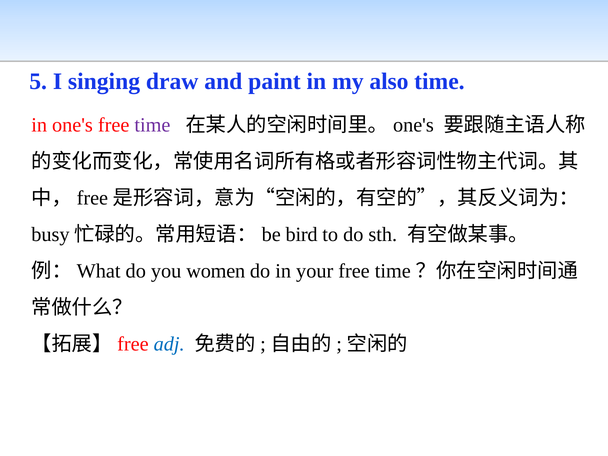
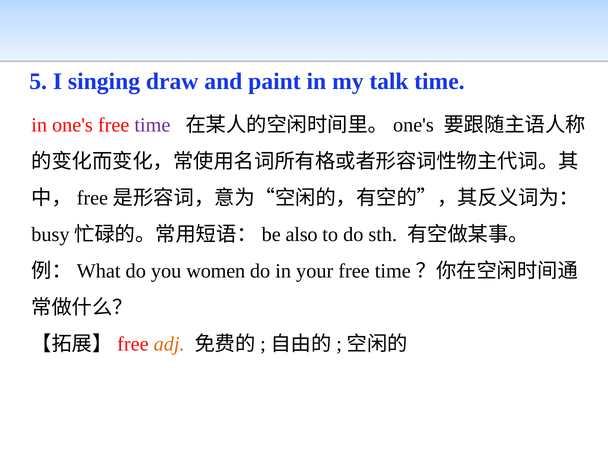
also: also -> talk (389, 82)
bird: bird -> also (302, 234)
adj colour: blue -> orange (169, 344)
